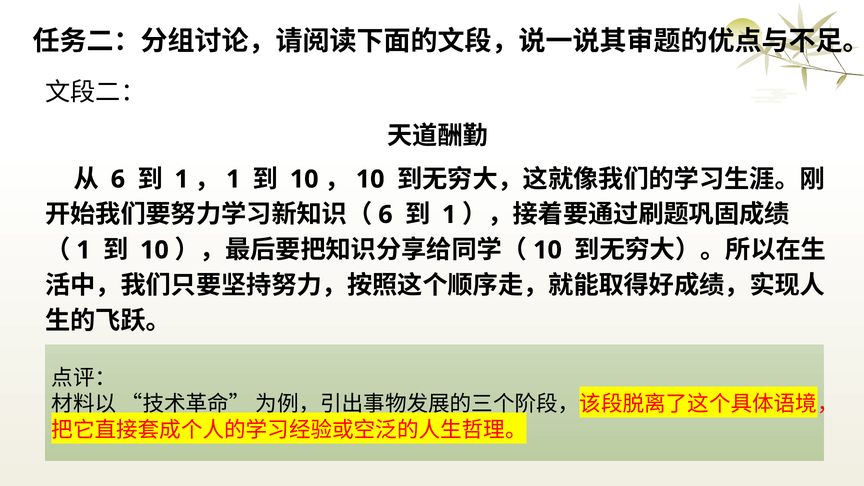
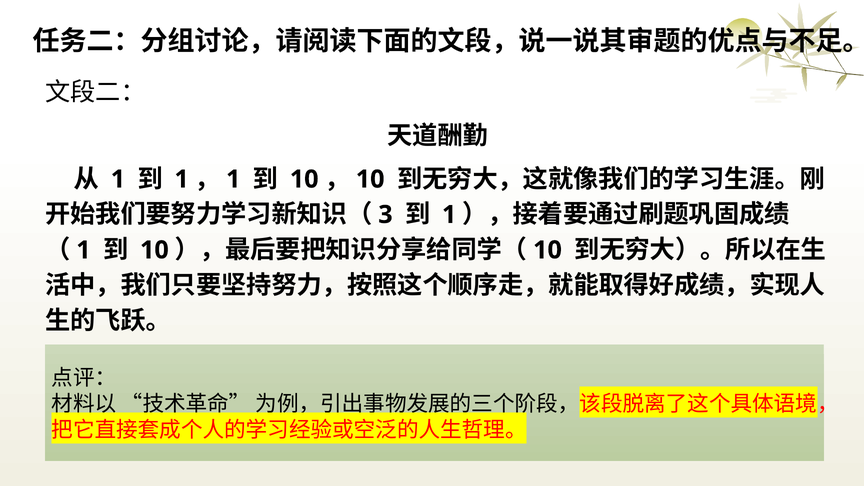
6: 6 -> 1 (118, 179)
6: 6 -> 3 (385, 215)
